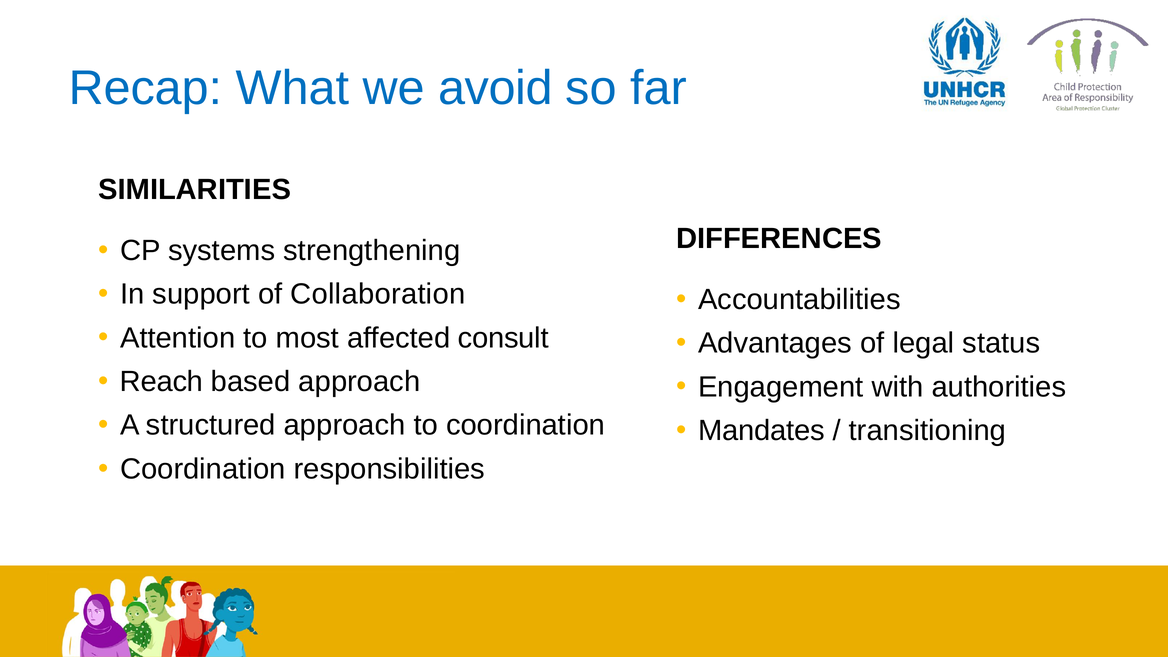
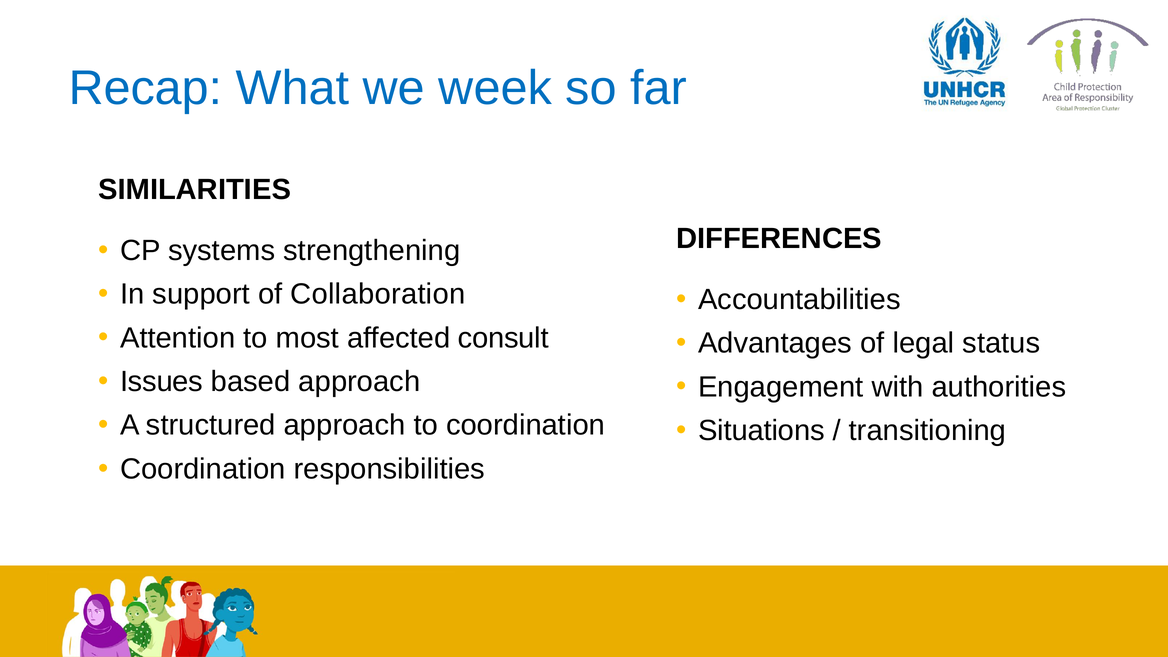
avoid: avoid -> week (495, 88)
Reach: Reach -> Issues (162, 382)
Mandates: Mandates -> Situations (761, 431)
